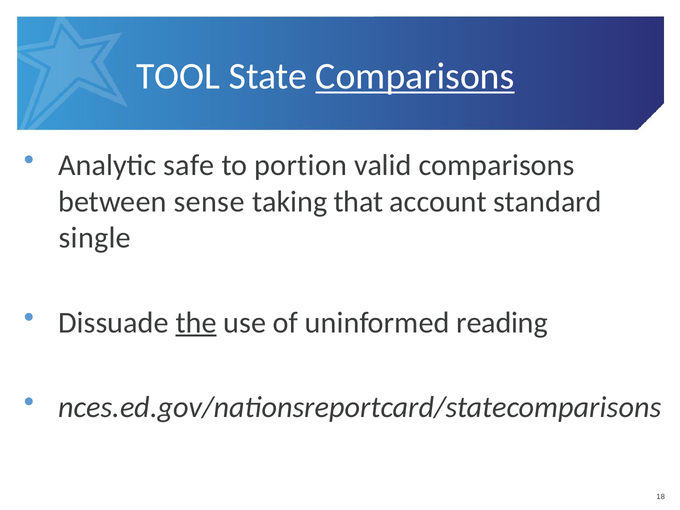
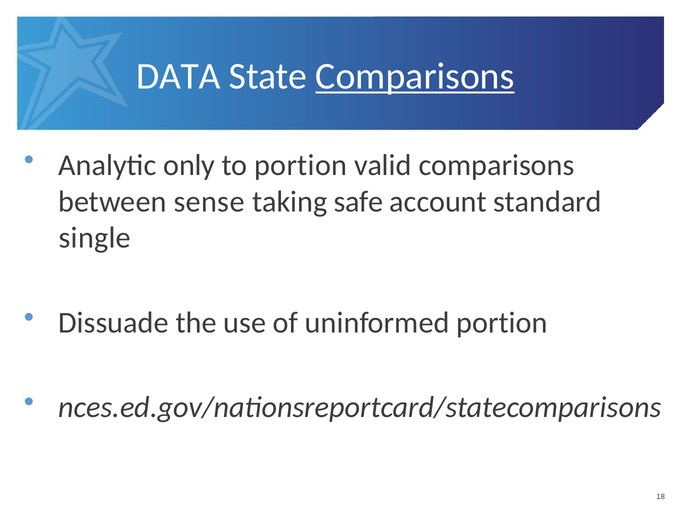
TOOL: TOOL -> DATA (178, 76)
safe: safe -> only (189, 165)
that: that -> safe (358, 202)
the underline: present -> none (196, 323)
uninformed reading: reading -> portion (502, 323)
